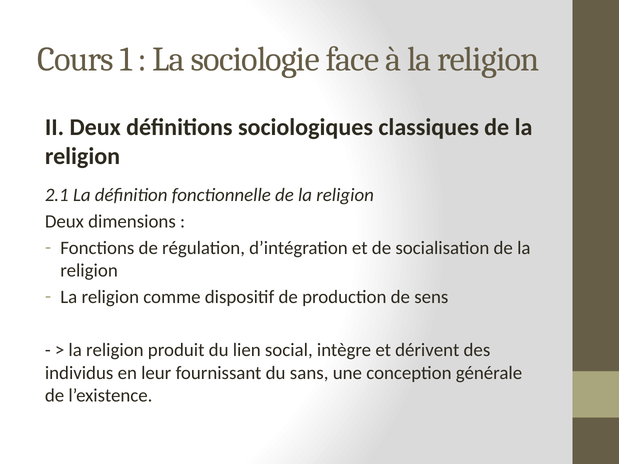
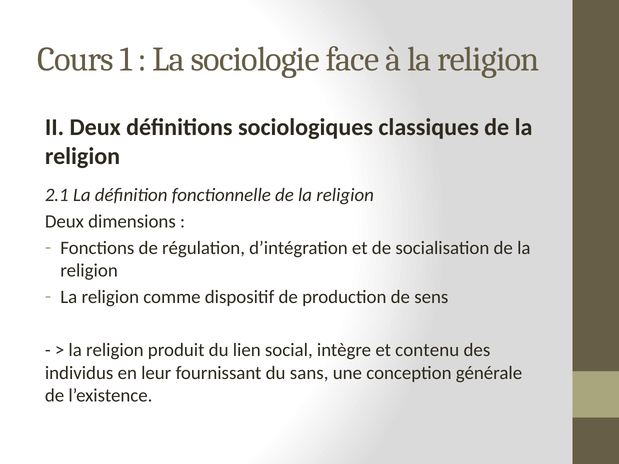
dérivent: dérivent -> contenu (427, 350)
